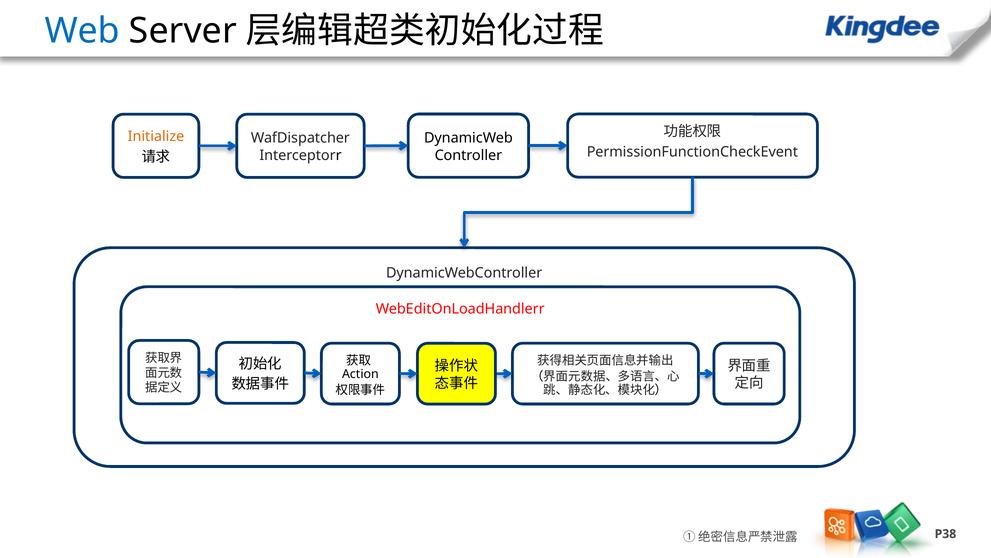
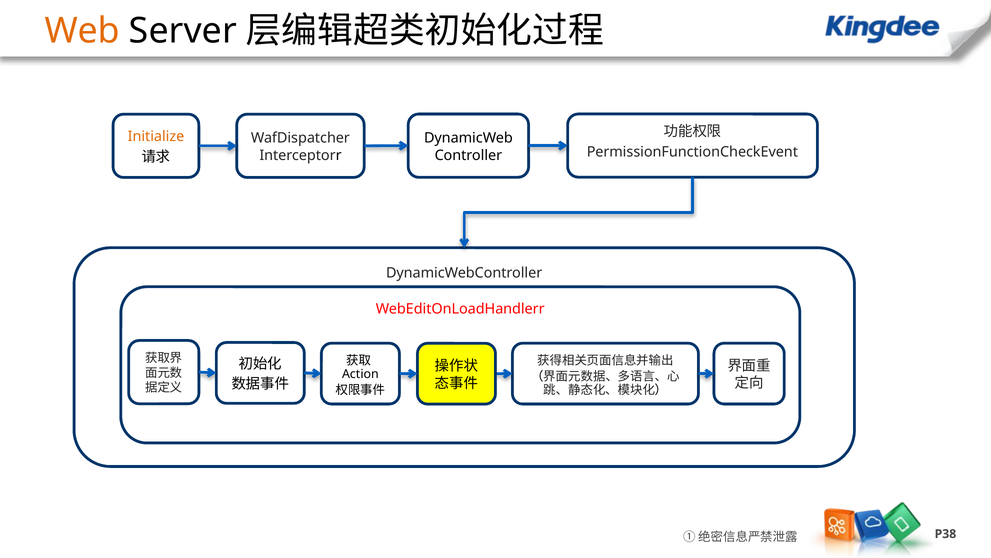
Web colour: blue -> orange (82, 31)
